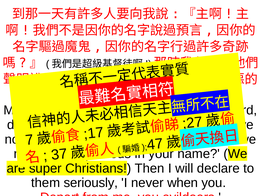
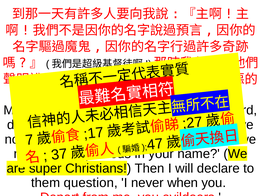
seriously: seriously -> question (91, 183)
